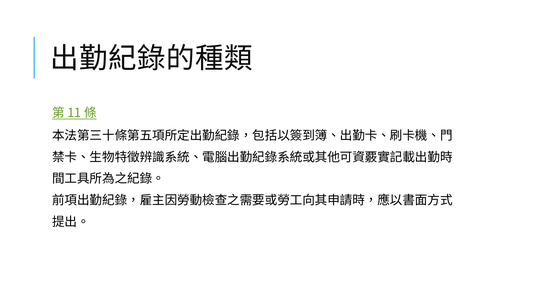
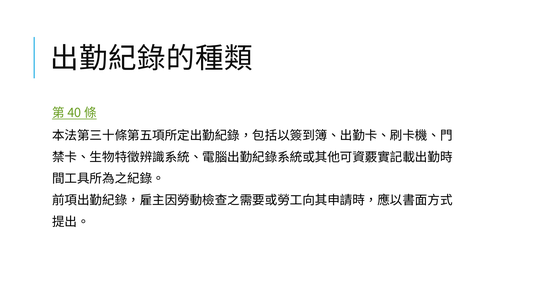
11: 11 -> 40 (74, 113)
